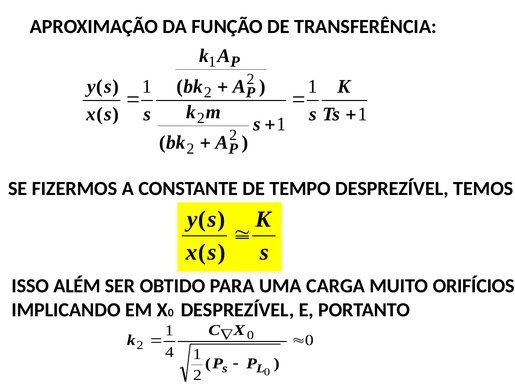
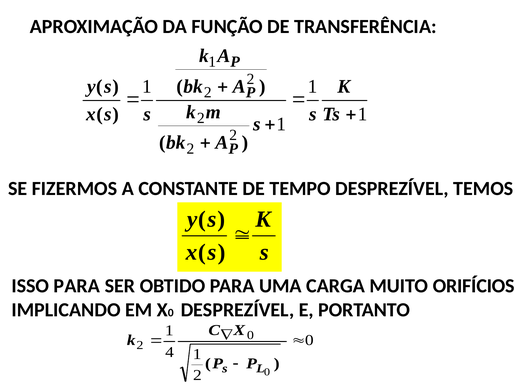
ISSO ALÉM: ALÉM -> PARA (77, 286)
